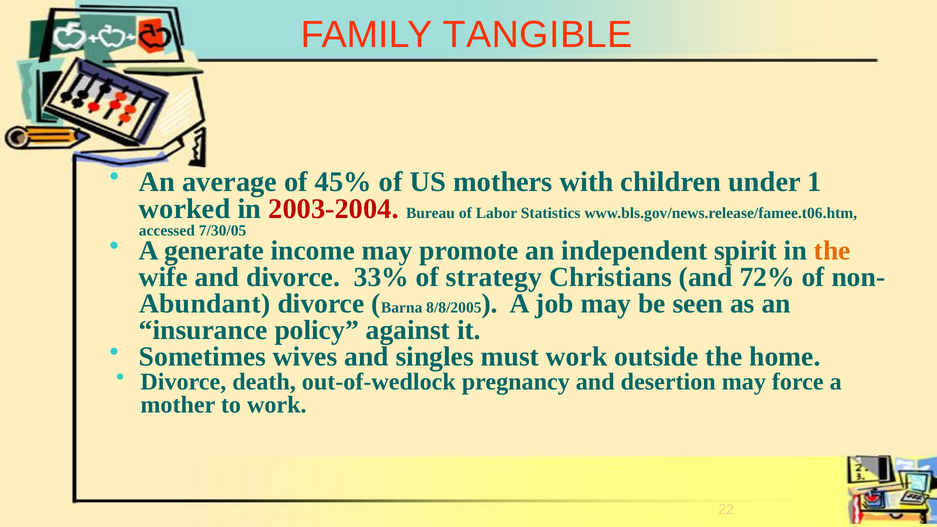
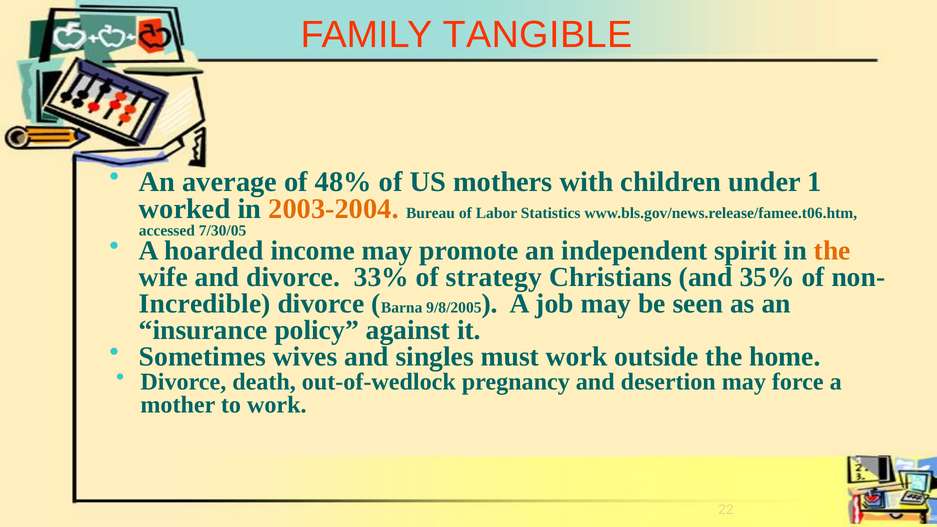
45%: 45% -> 48% (343, 182)
2003-2004 colour: red -> orange (334, 209)
generate: generate -> hoarded (214, 251)
72%: 72% -> 35% (767, 277)
Abundant: Abundant -> Incredible (205, 304)
8/8/2005: 8/8/2005 -> 9/8/2005 (454, 308)
